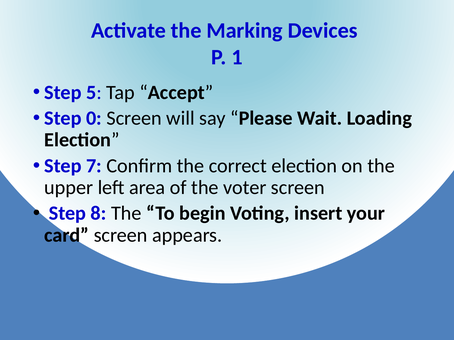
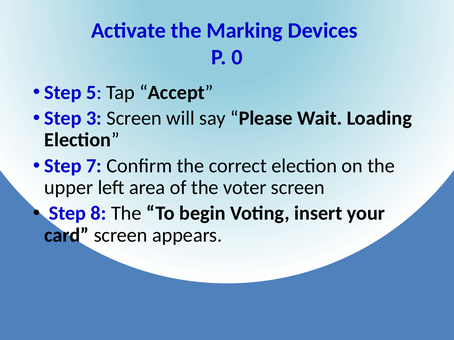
1: 1 -> 0 (237, 57)
0: 0 -> 3 (94, 118)
